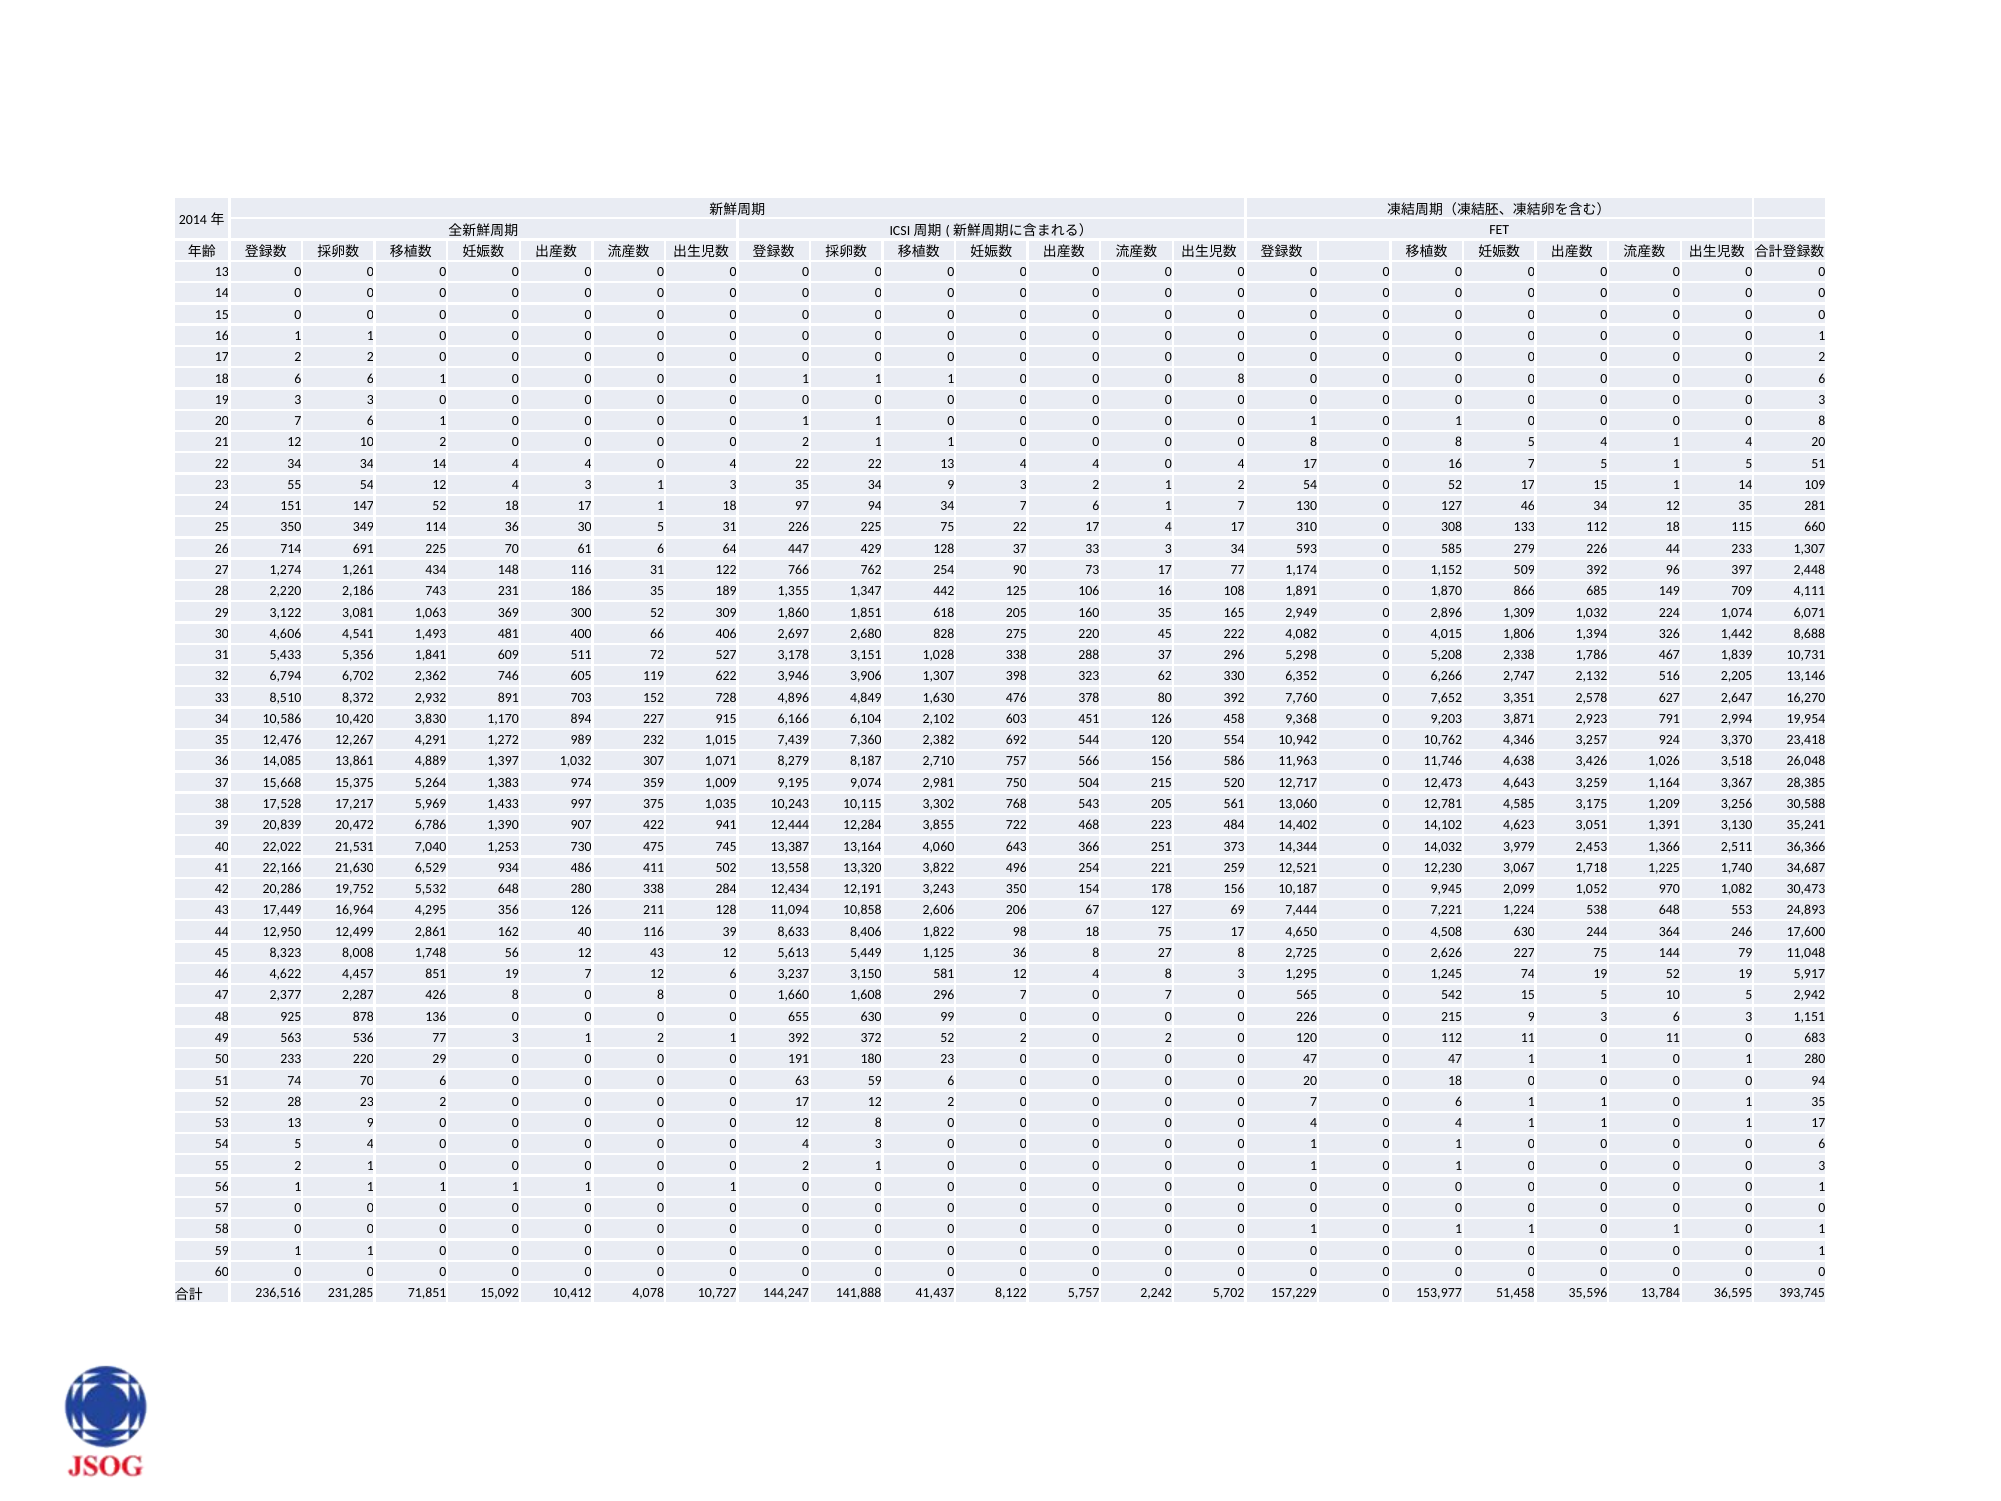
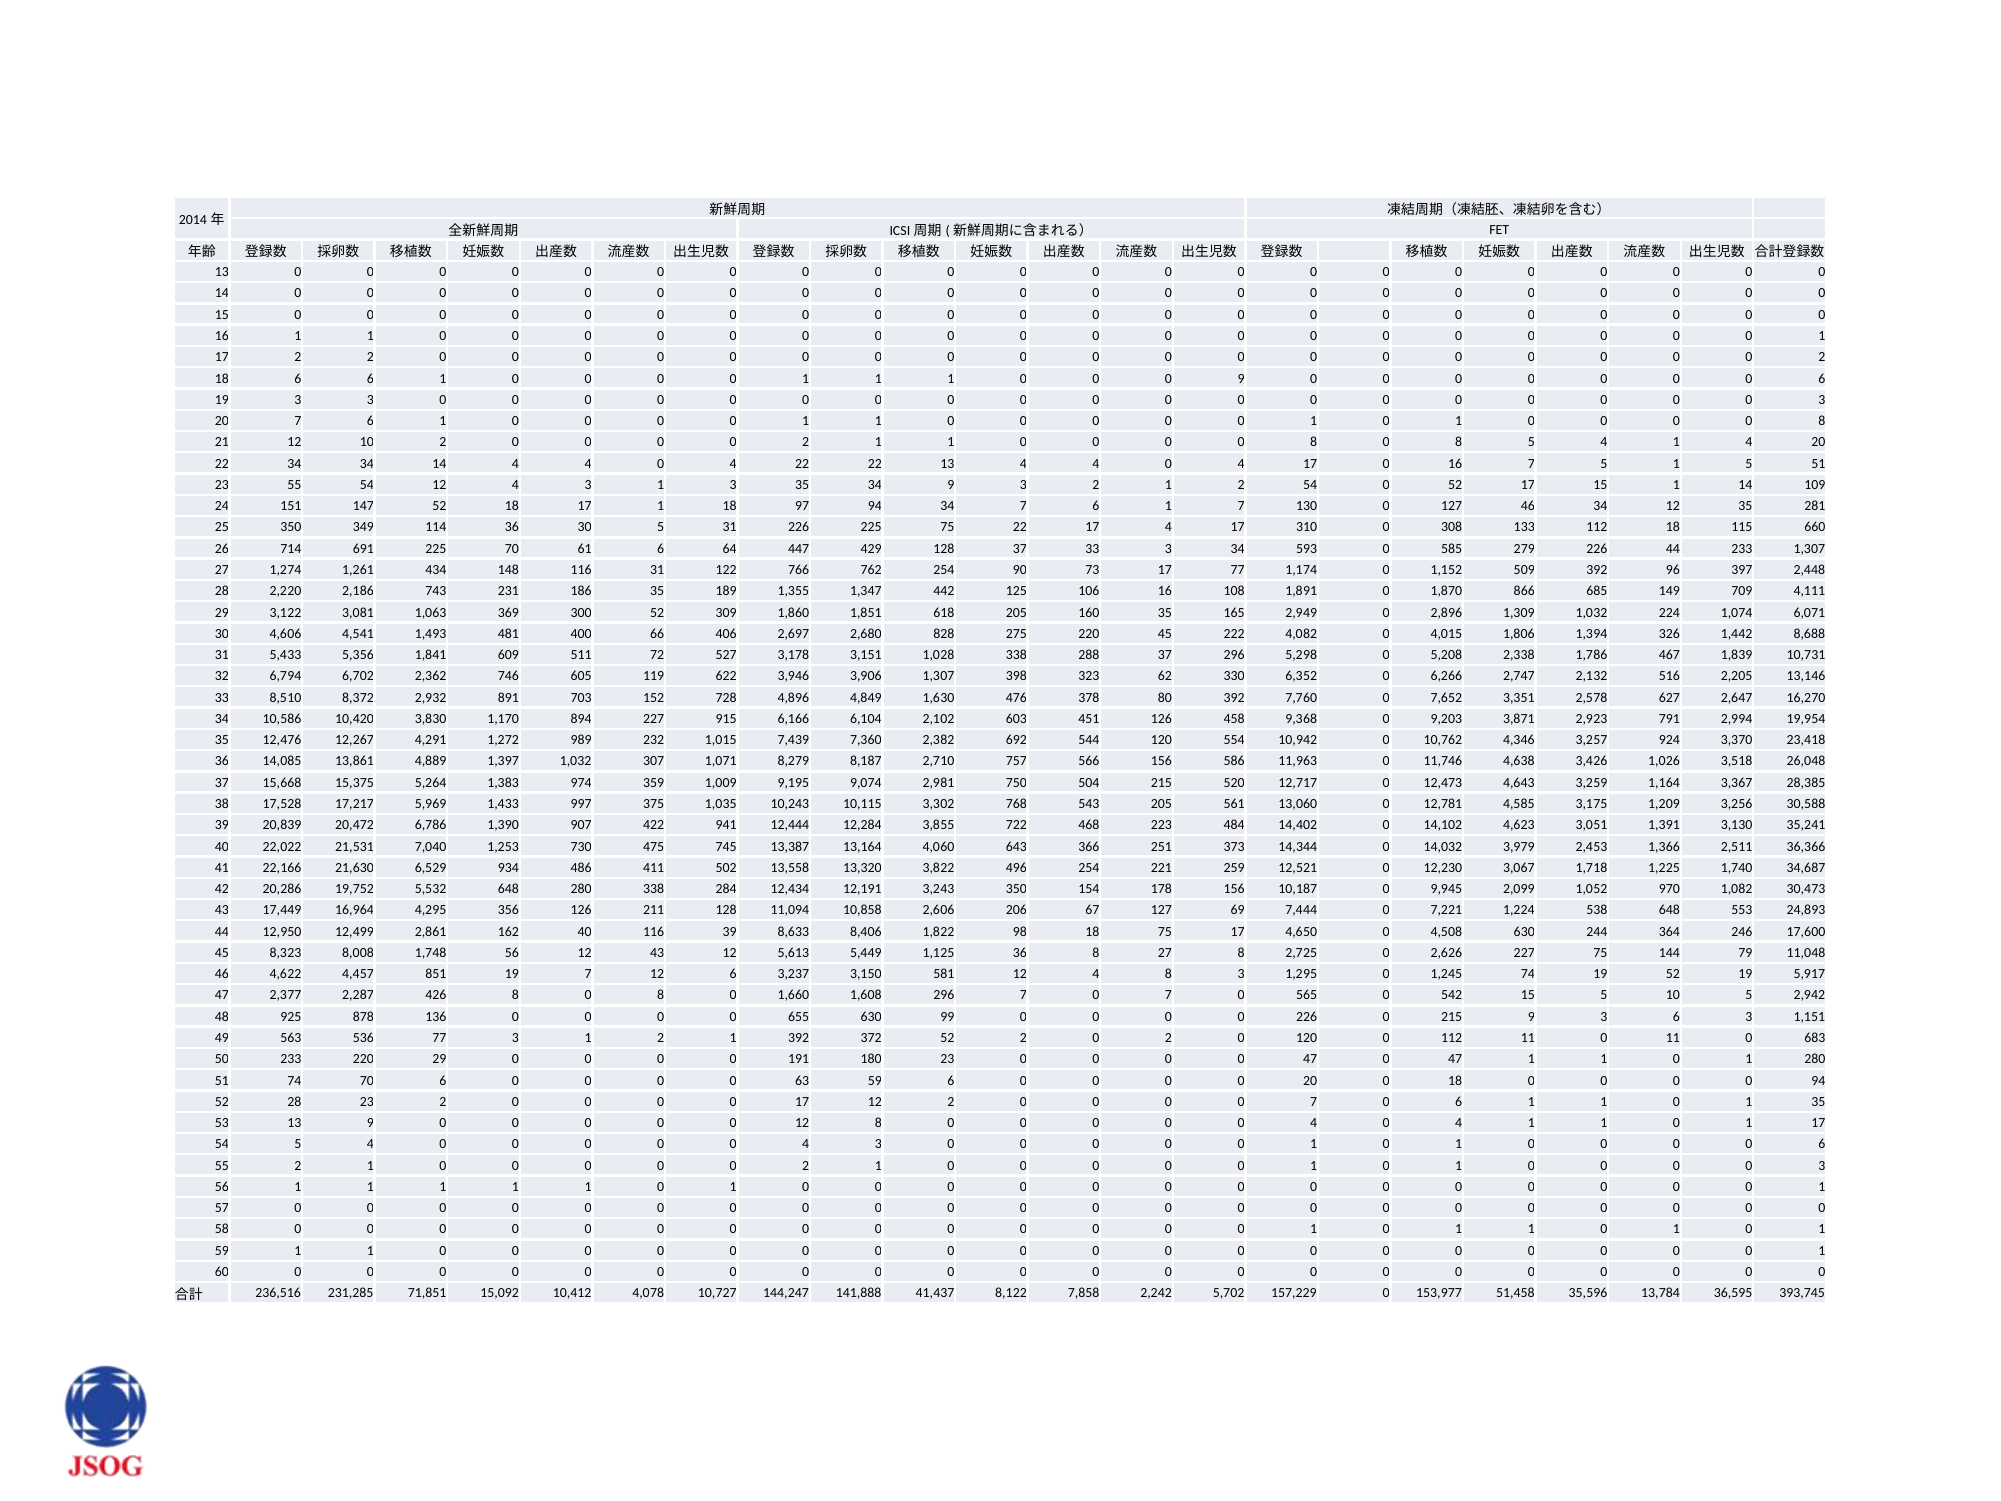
8: 8 -> 9 (1241, 378)
5,757: 5,757 -> 7,858 (1084, 1293)
